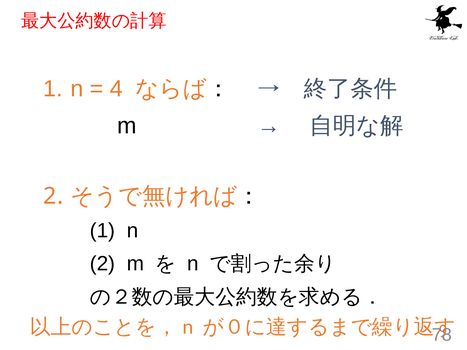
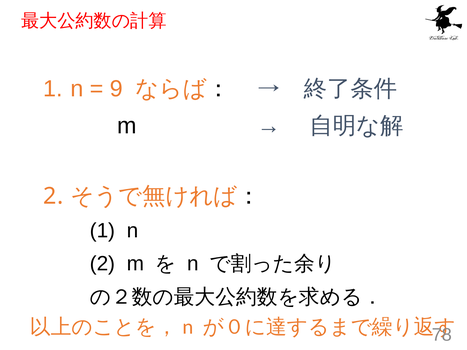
4: 4 -> 9 (116, 89)
